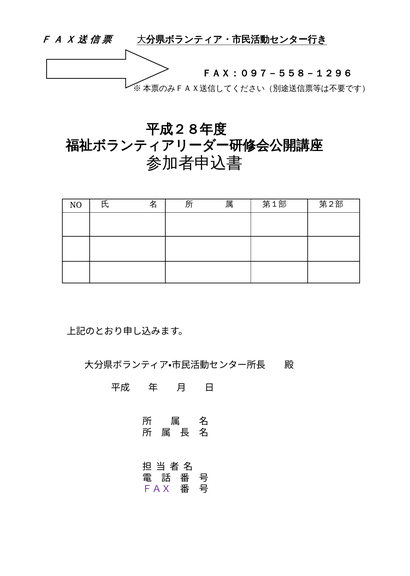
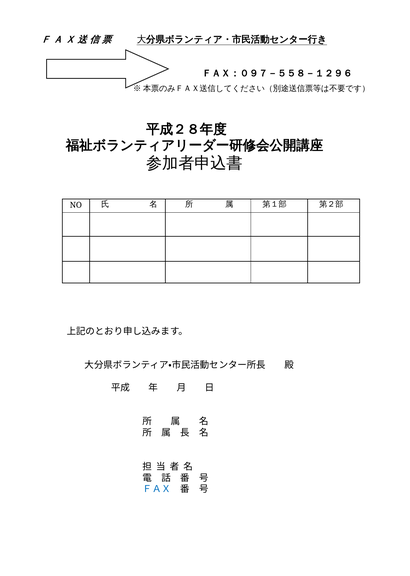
ＦＡＸ colour: purple -> blue (157, 488)
